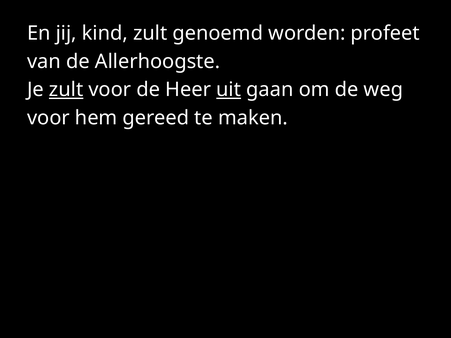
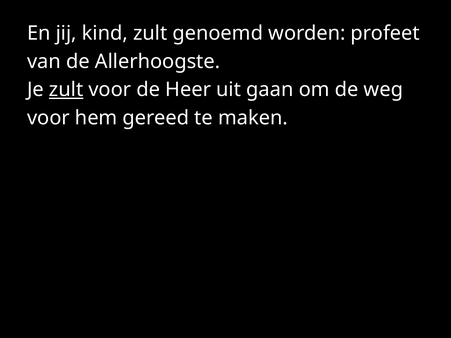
uit underline: present -> none (229, 90)
